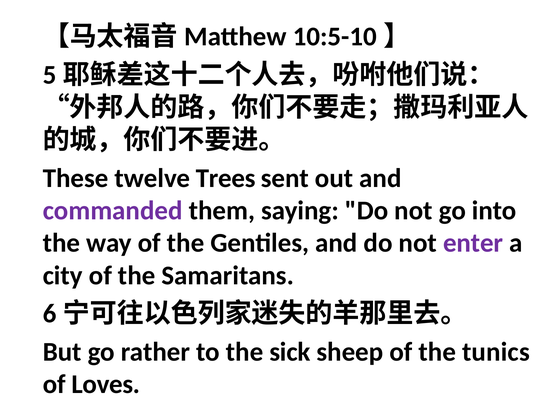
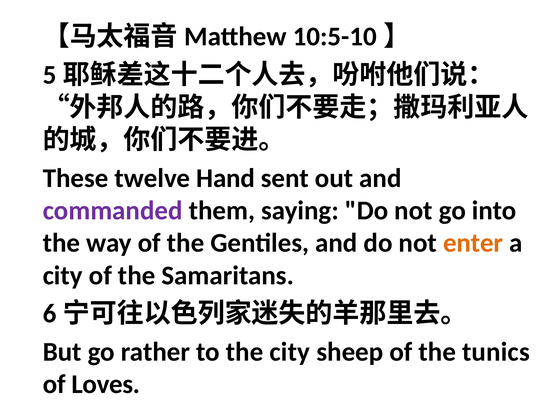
Trees: Trees -> Hand (226, 178)
enter colour: purple -> orange (473, 243)
the sick: sick -> city (290, 351)
